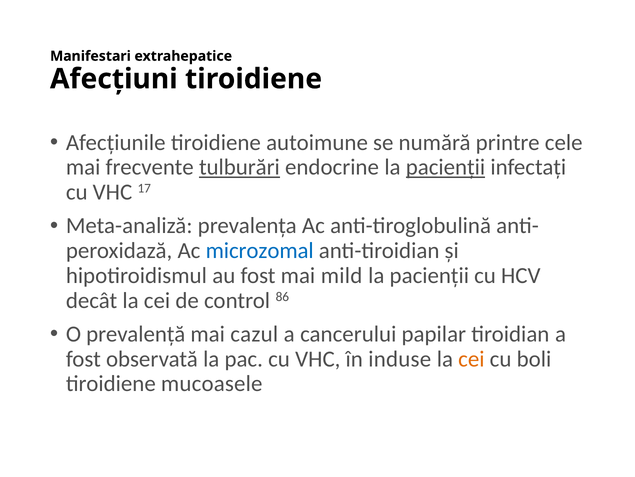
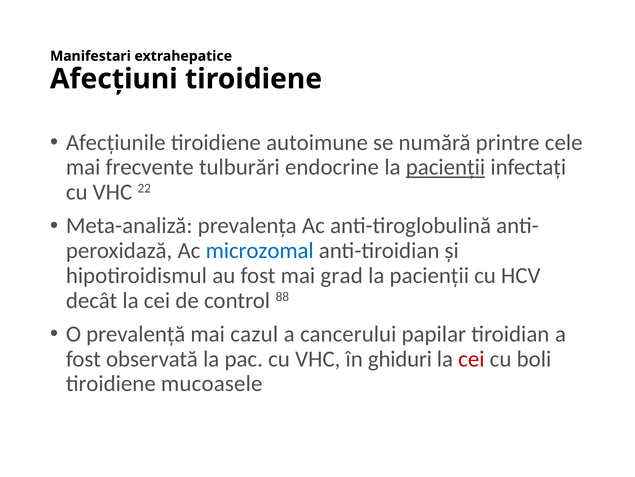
tulburări underline: present -> none (239, 167)
17: 17 -> 22 (144, 188)
mild: mild -> grad (342, 275)
86: 86 -> 88 (282, 296)
induse: induse -> ghiduri (400, 358)
cei colour: orange -> red (471, 358)
